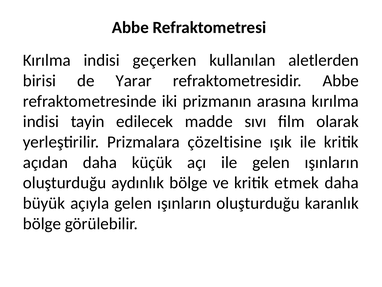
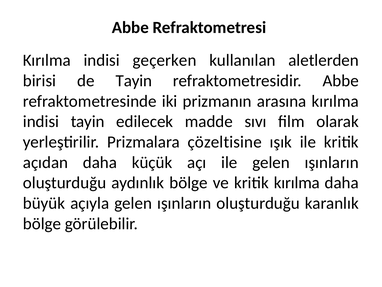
de Yarar: Yarar -> Tayin (134, 81)
kritik etmek: etmek -> kırılma (297, 183)
